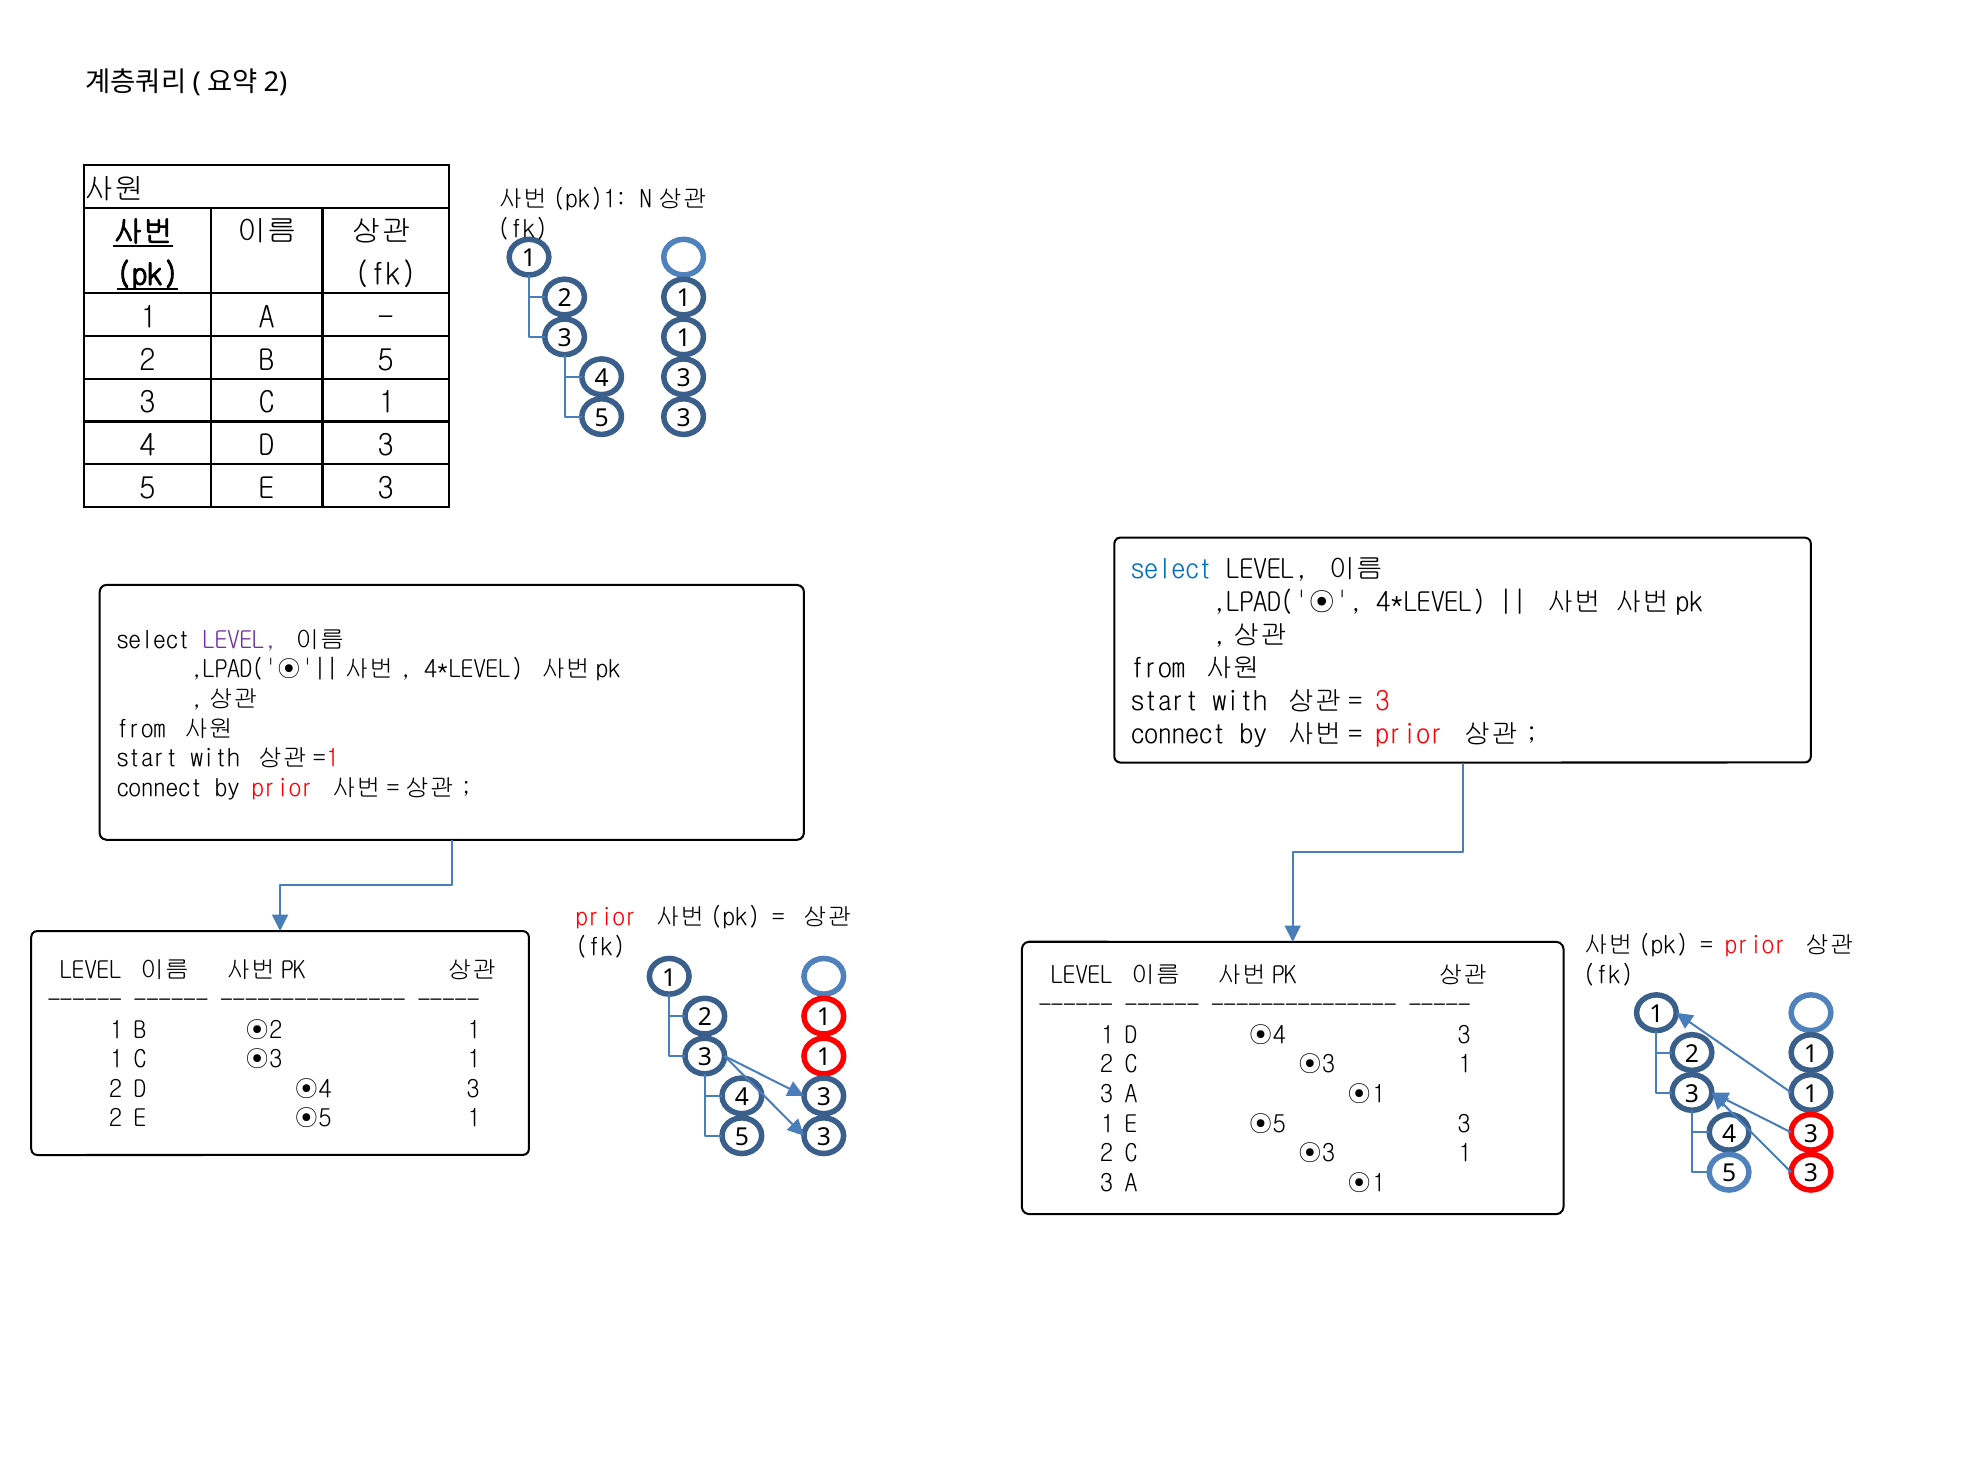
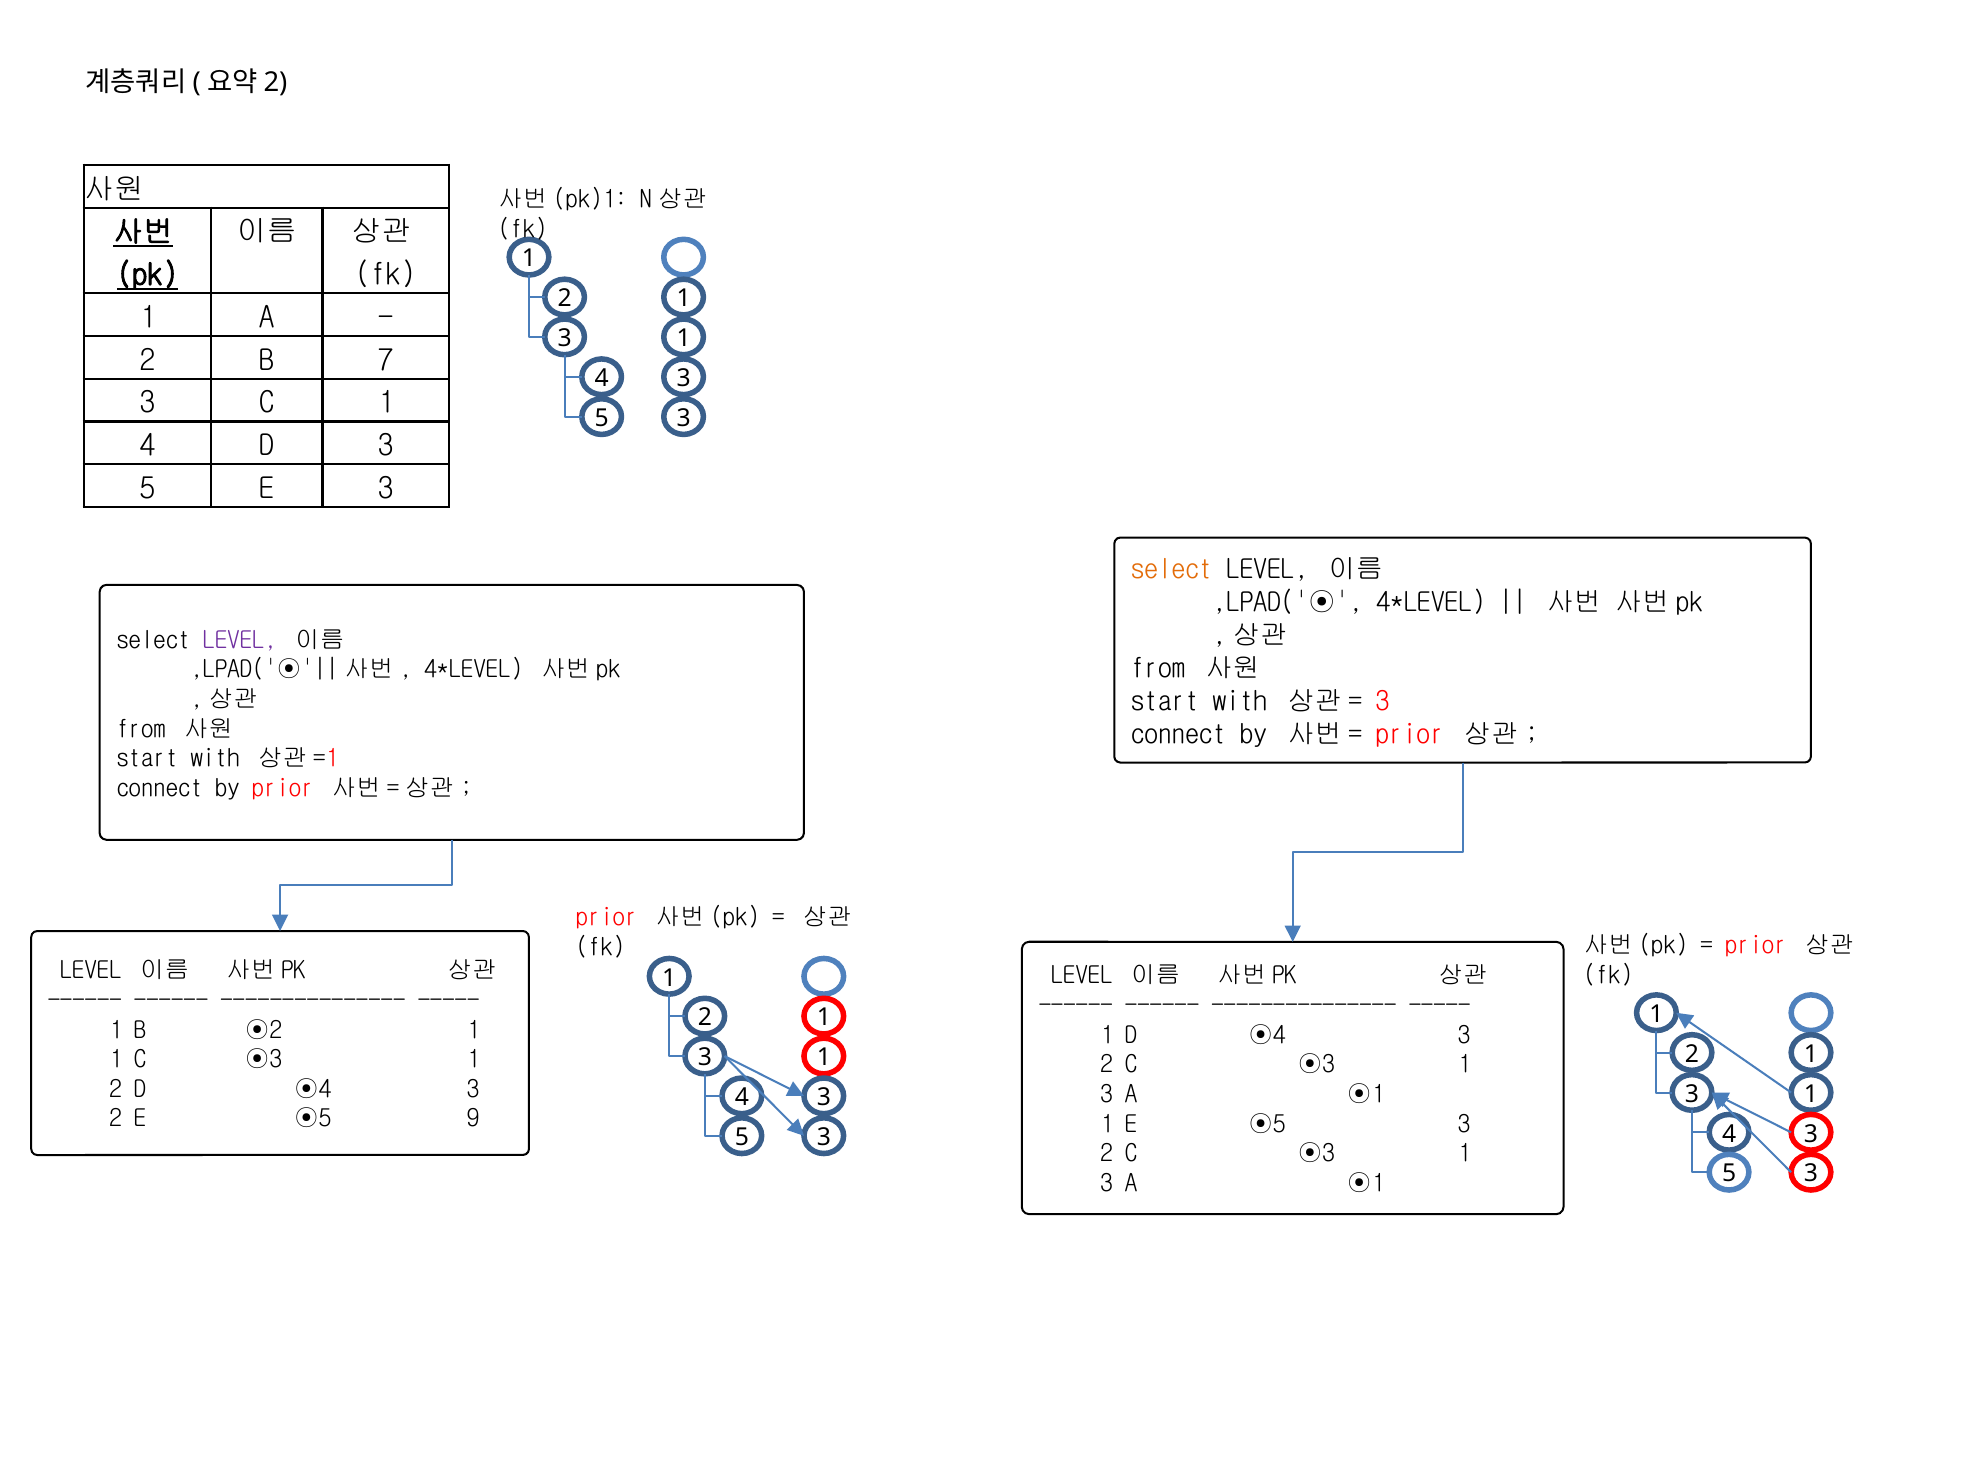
B 5: 5 -> 7 (386, 360)
select colour: blue -> orange (1172, 570)
⊙5 1: 1 -> 9 (473, 1119)
